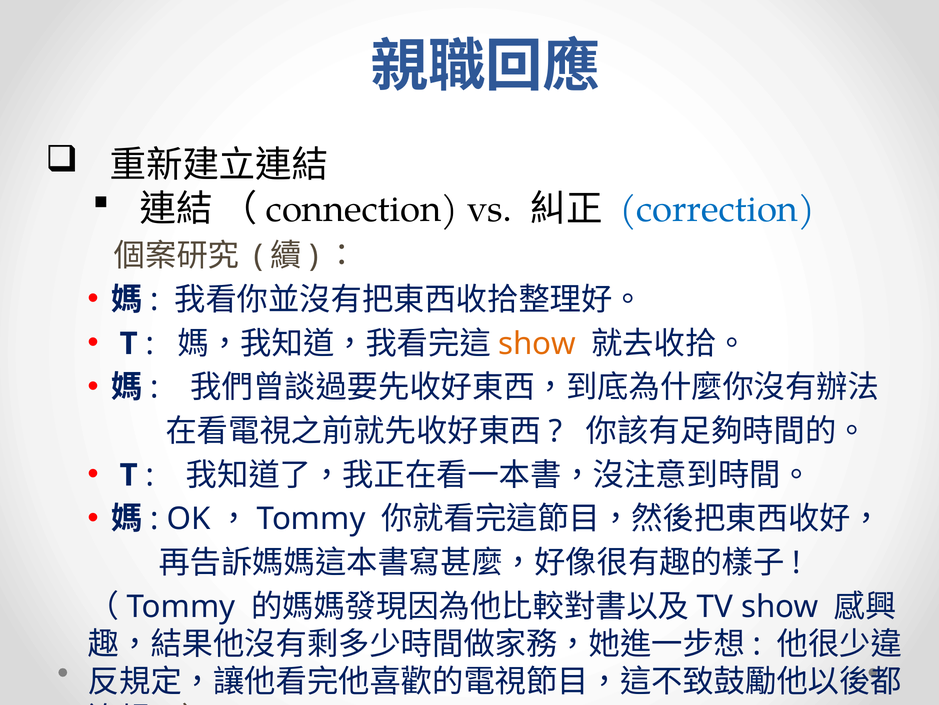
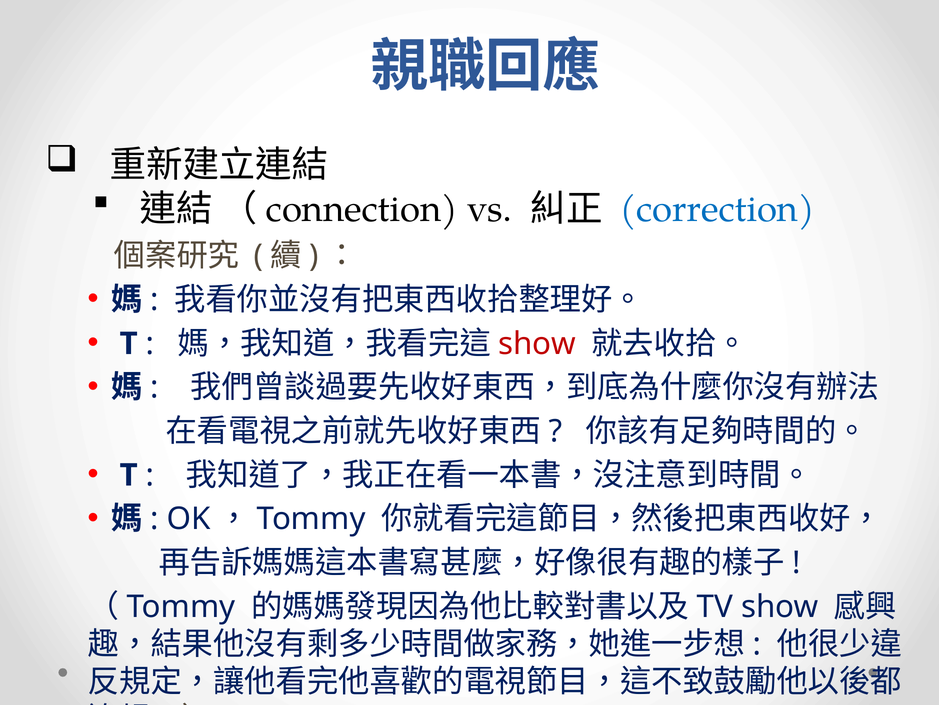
show colour: orange -> red (537, 343)
